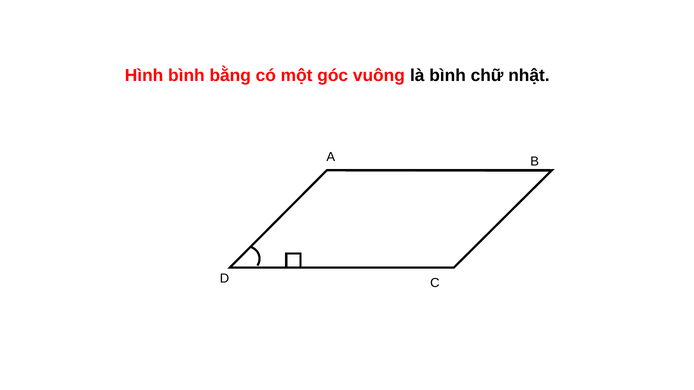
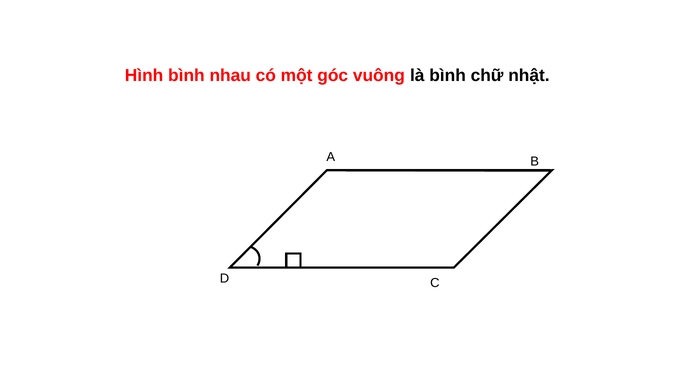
bằng: bằng -> nhau (230, 76)
